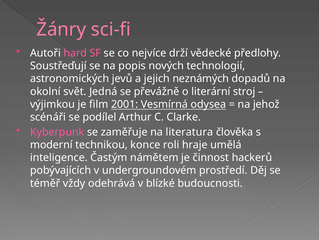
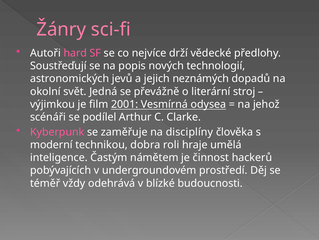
literatura: literatura -> disciplíny (189, 132)
konce: konce -> dobra (145, 144)
